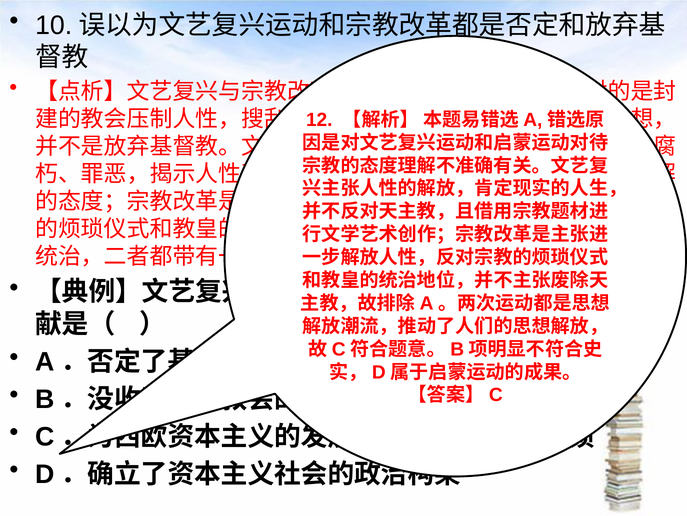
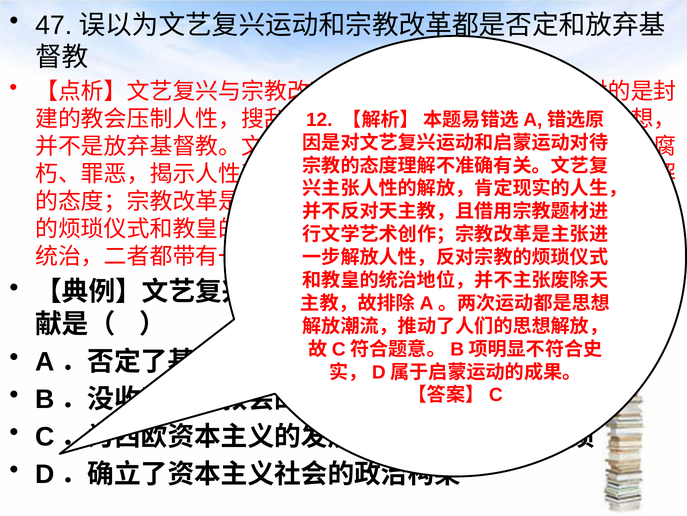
10: 10 -> 47 (54, 25)
